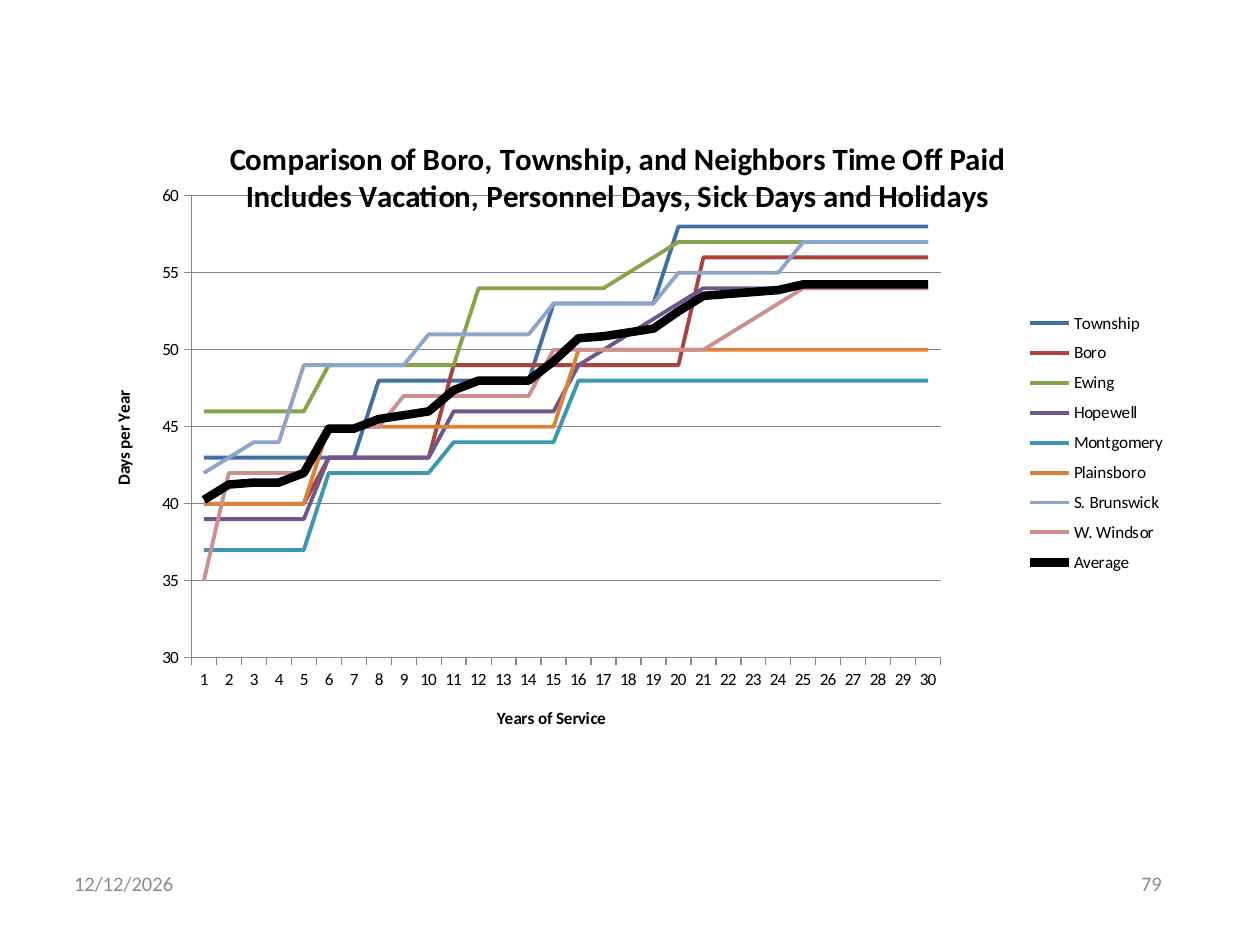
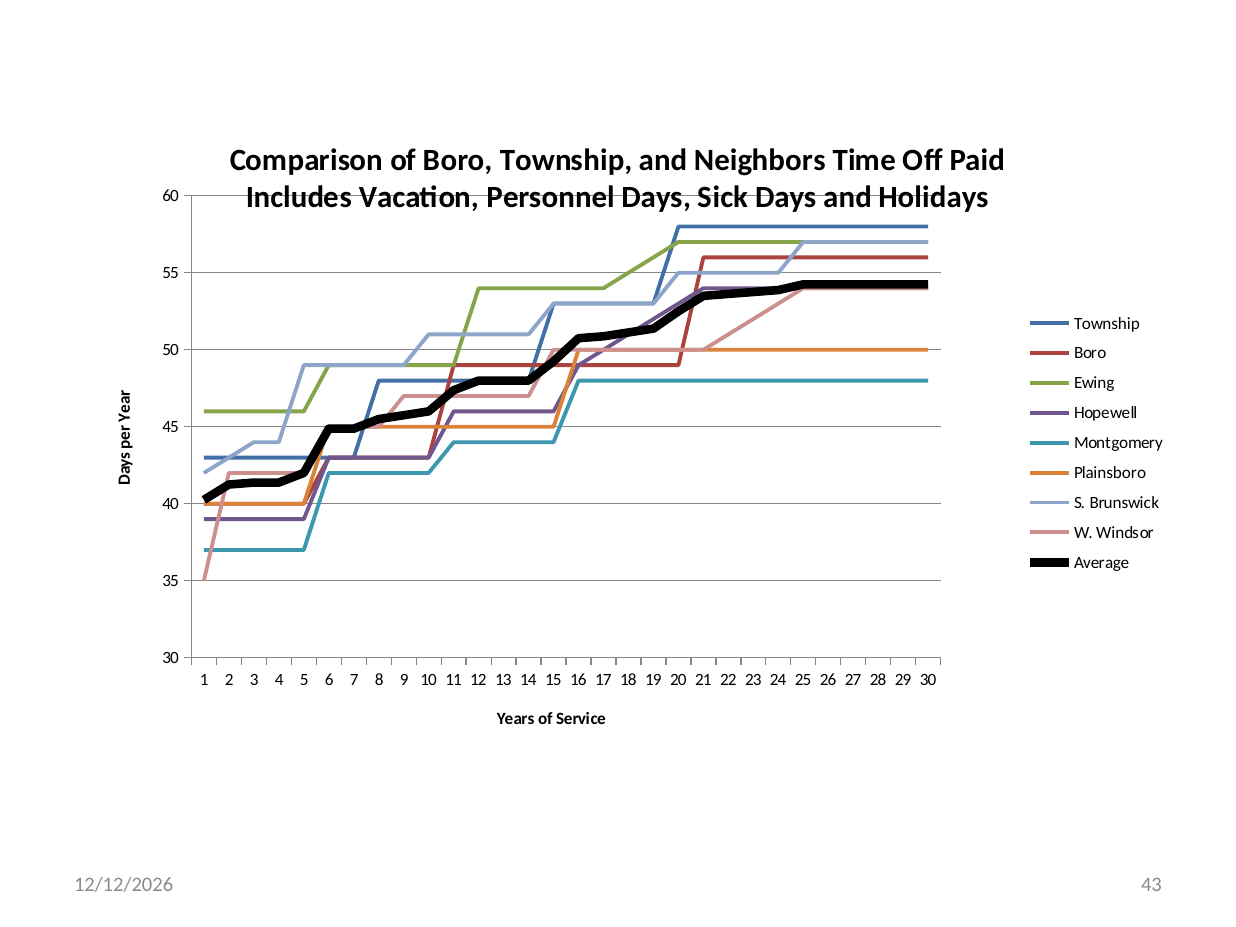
79: 79 -> 43 (1151, 885)
